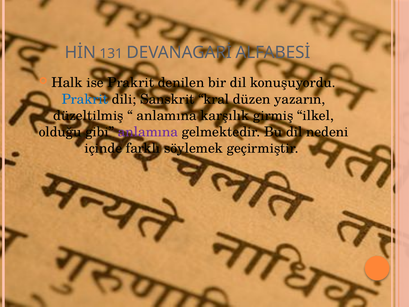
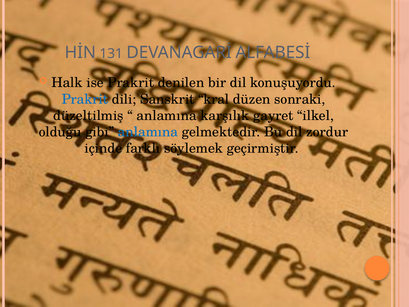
yazarın: yazarın -> sonraki (300, 99)
girmiş: girmiş -> gayret (273, 115)
anlamına colour: purple -> blue (148, 132)
nedeni: nedeni -> zordur (327, 132)
